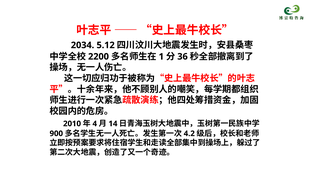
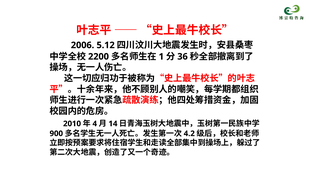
2034: 2034 -> 2006 (83, 45)
